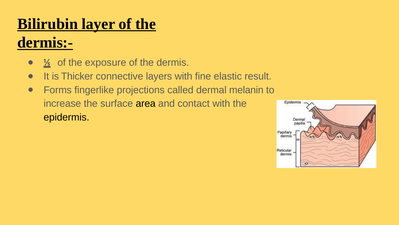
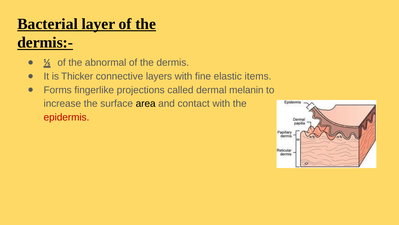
Bilirubin: Bilirubin -> Bacterial (48, 24)
exposure: exposure -> abnormal (106, 62)
result: result -> items (258, 76)
epidermis colour: black -> red (66, 117)
